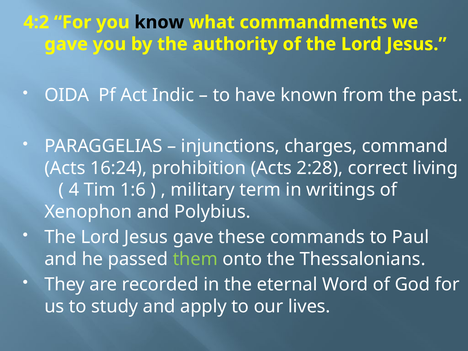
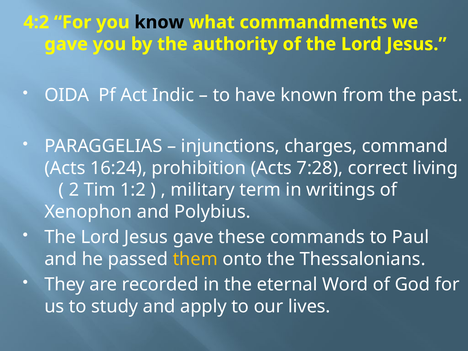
2:28: 2:28 -> 7:28 (320, 168)
4: 4 -> 2 (74, 190)
1:6: 1:6 -> 1:2 (133, 190)
them colour: light green -> yellow (195, 259)
